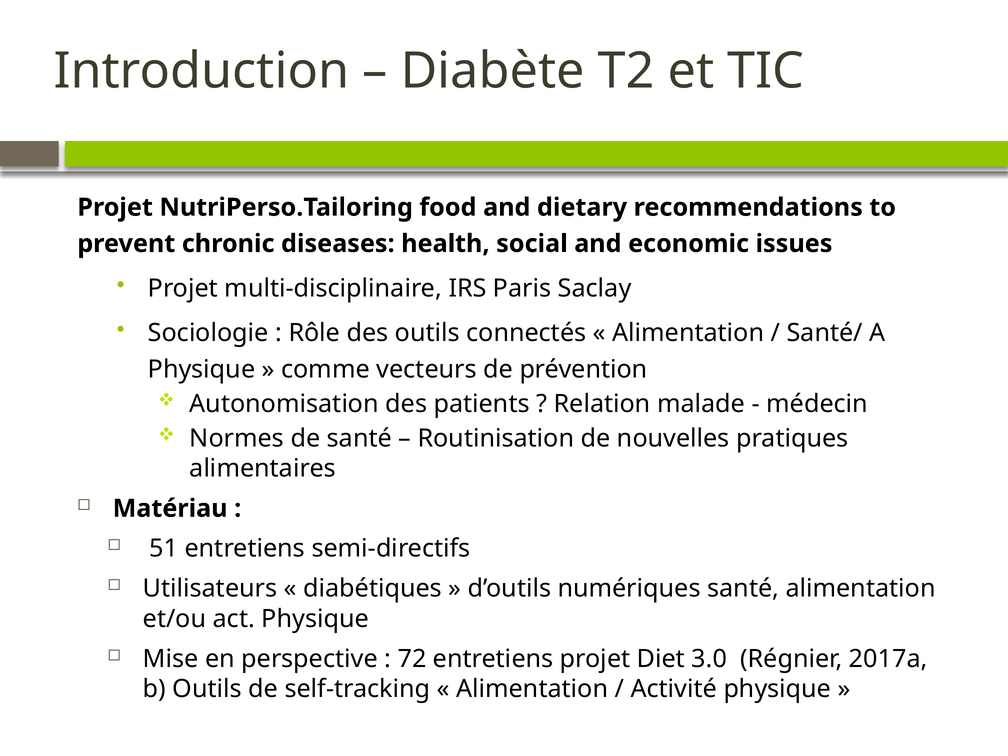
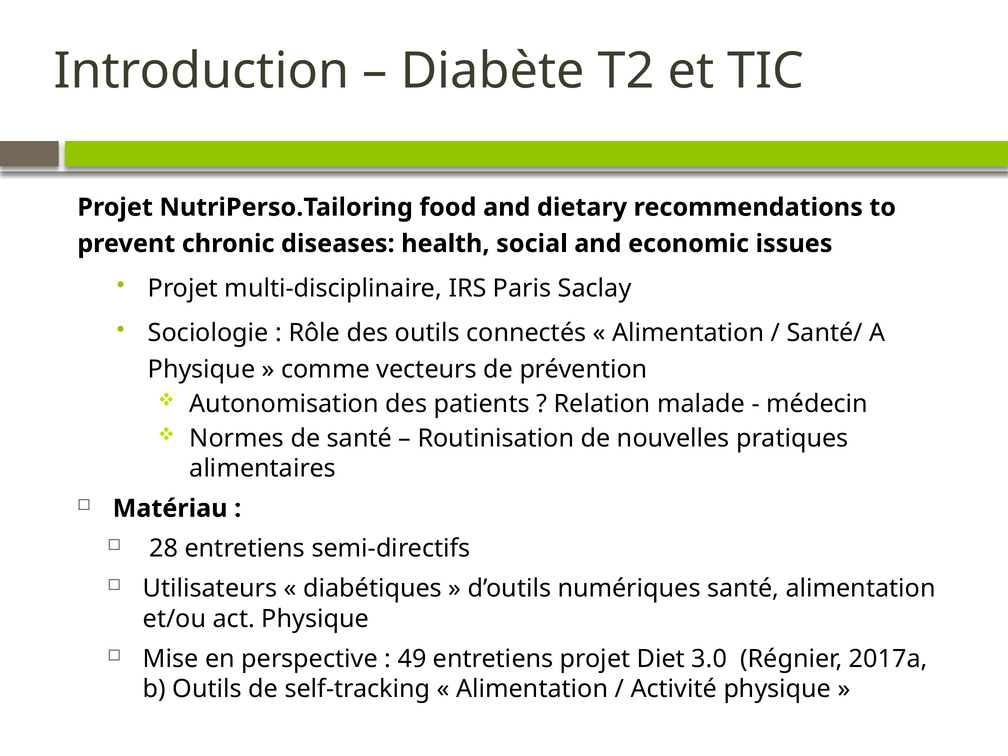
51: 51 -> 28 (164, 549)
72: 72 -> 49 (412, 659)
